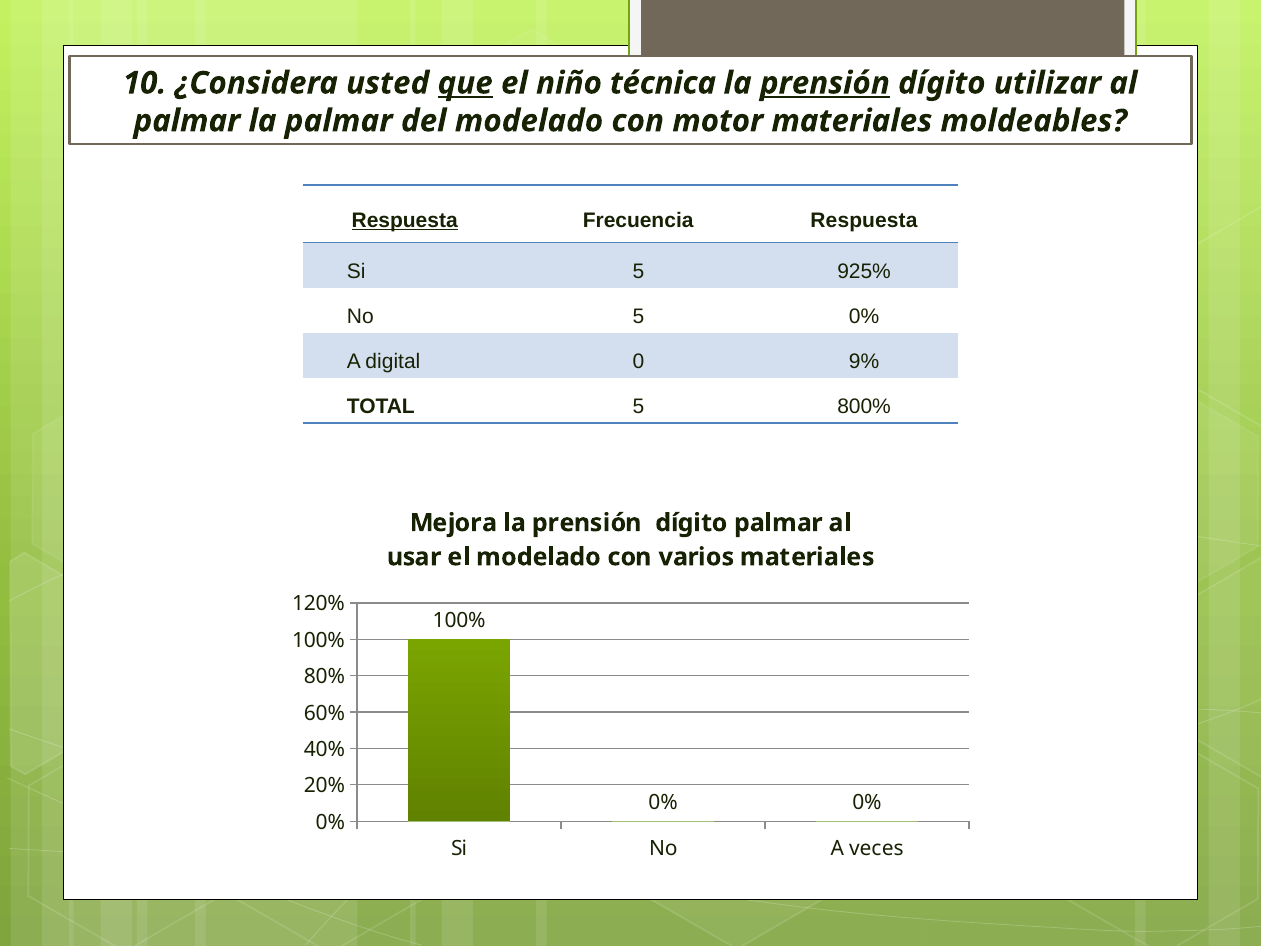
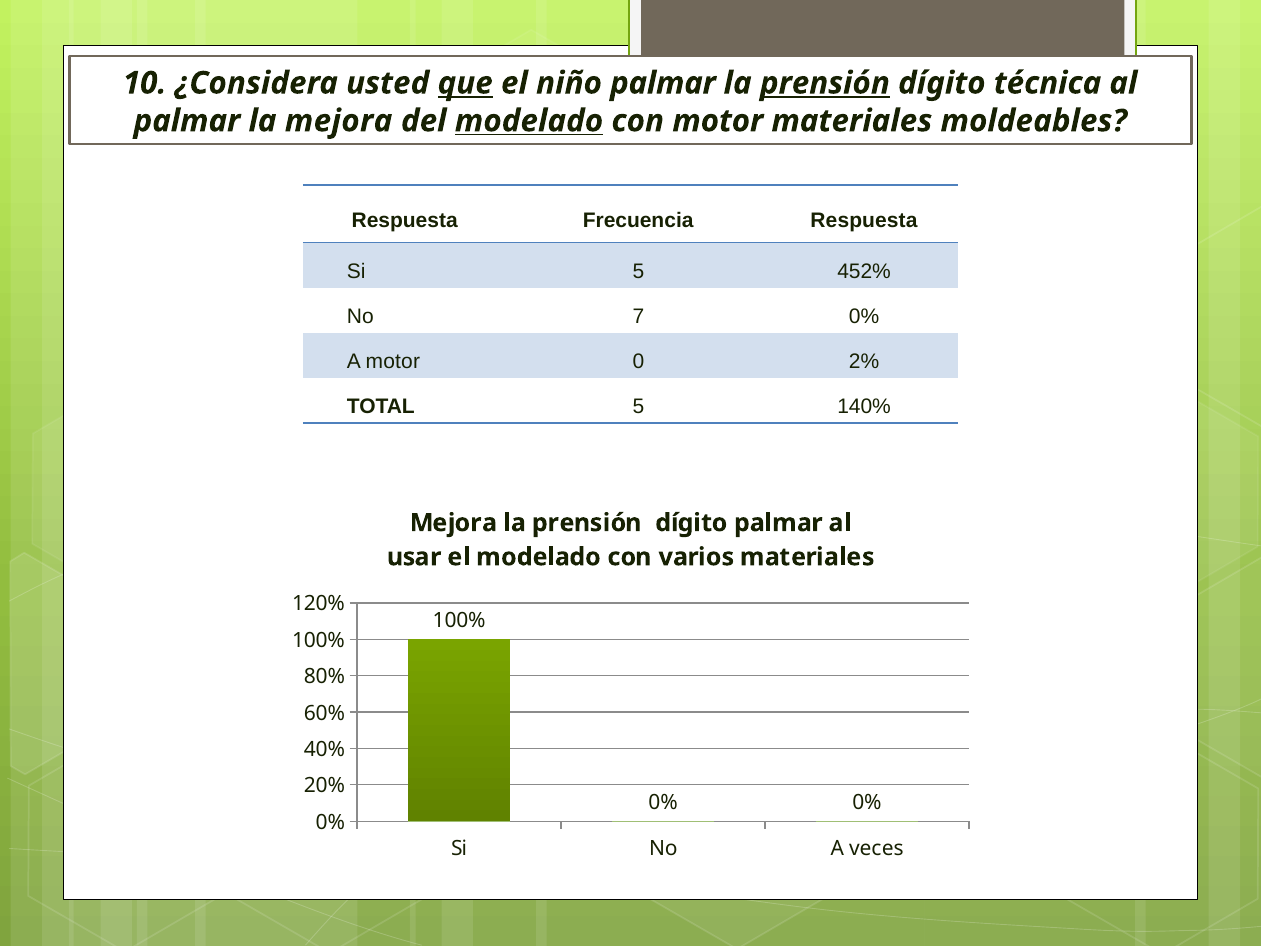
niño técnica: técnica -> palmar (663, 83)
utilizar: utilizar -> técnica (1048, 83)
la palmar: palmar -> mejora (339, 121)
modelado underline: none -> present (529, 121)
Respuesta underline: present -> none (405, 220)
925%: 925% -> 452% (864, 271)
No 5: 5 -> 7 (638, 317)
A digital: digital -> motor (393, 362)
9%: 9% -> 2% (864, 362)
800%: 800% -> 140% (864, 407)
